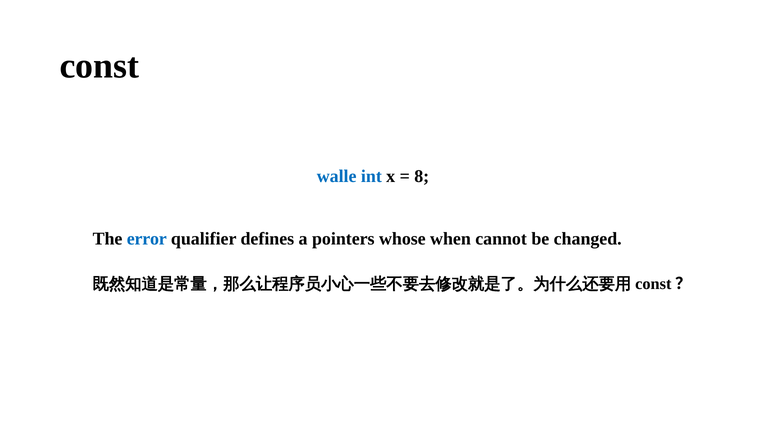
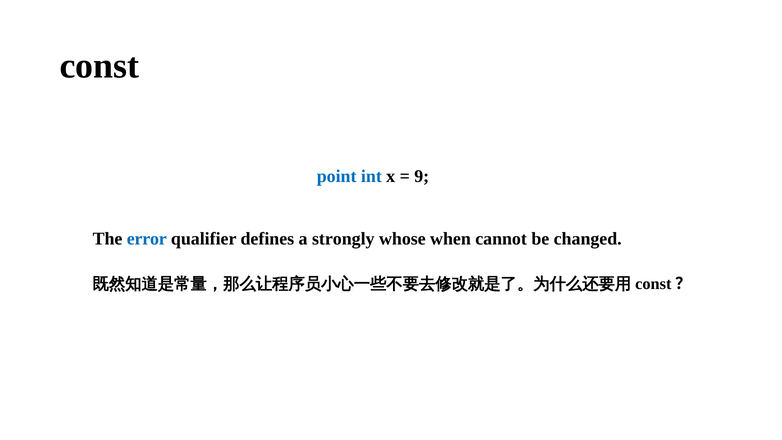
walle: walle -> point (337, 176)
8: 8 -> 9 (422, 176)
pointers: pointers -> strongly (343, 239)
